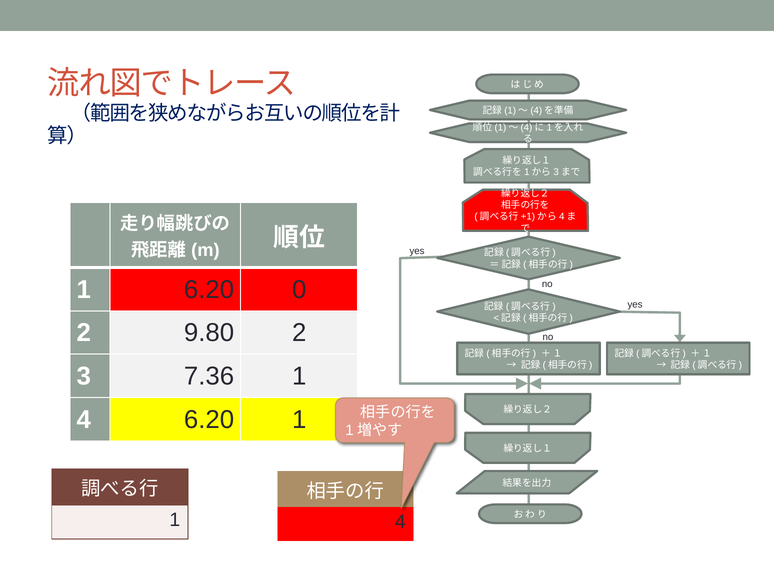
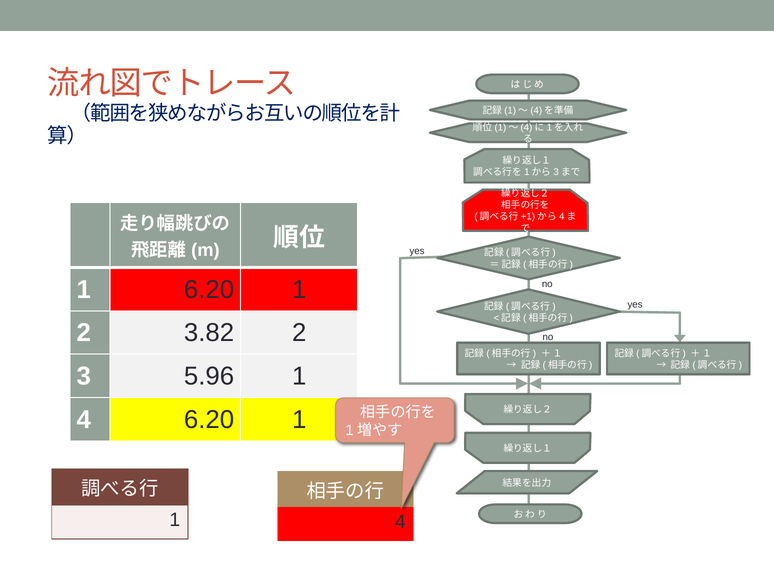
1 6.20 0: 0 -> 1 (299, 289)
9.80: 9.80 -> 3.82 (209, 333)
7.36: 7.36 -> 5.96 (209, 376)
